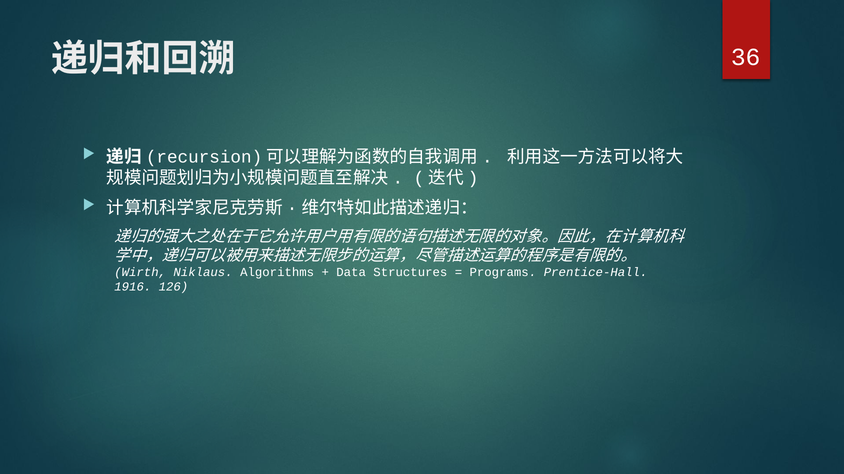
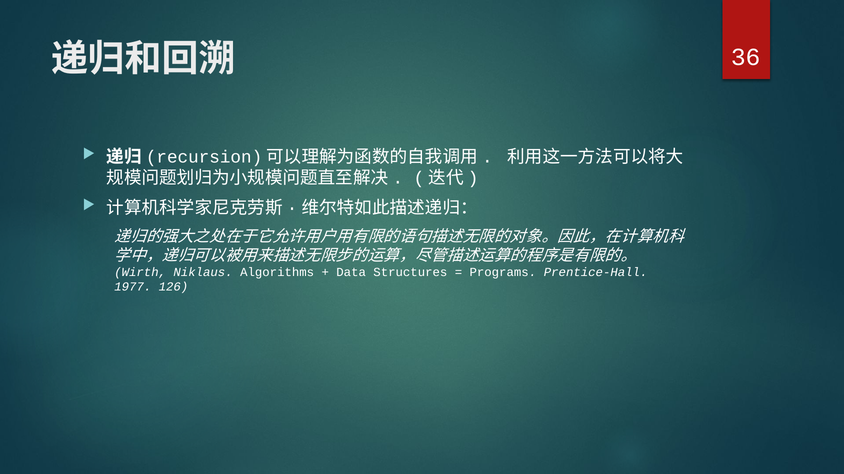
1916: 1916 -> 1977 (133, 287)
